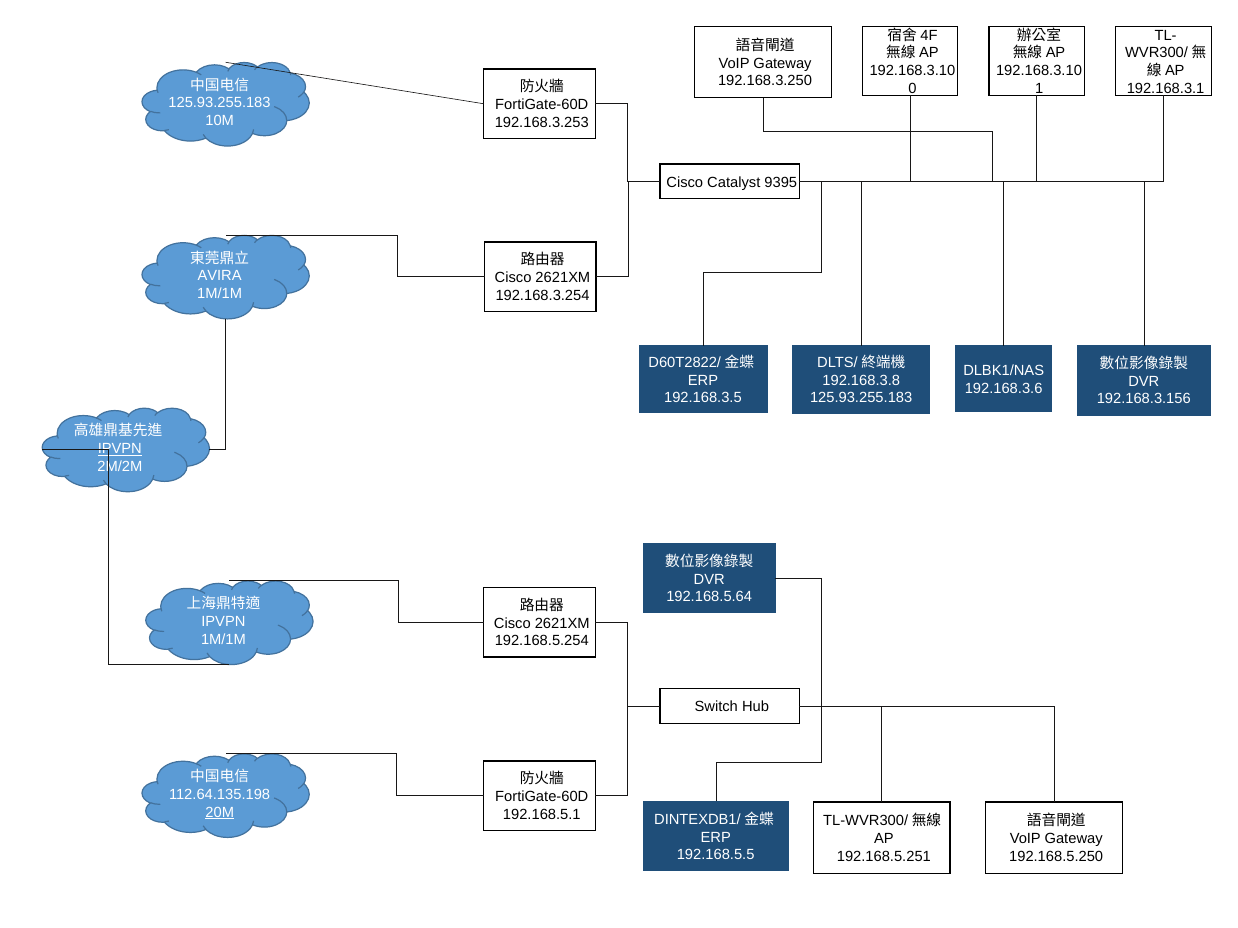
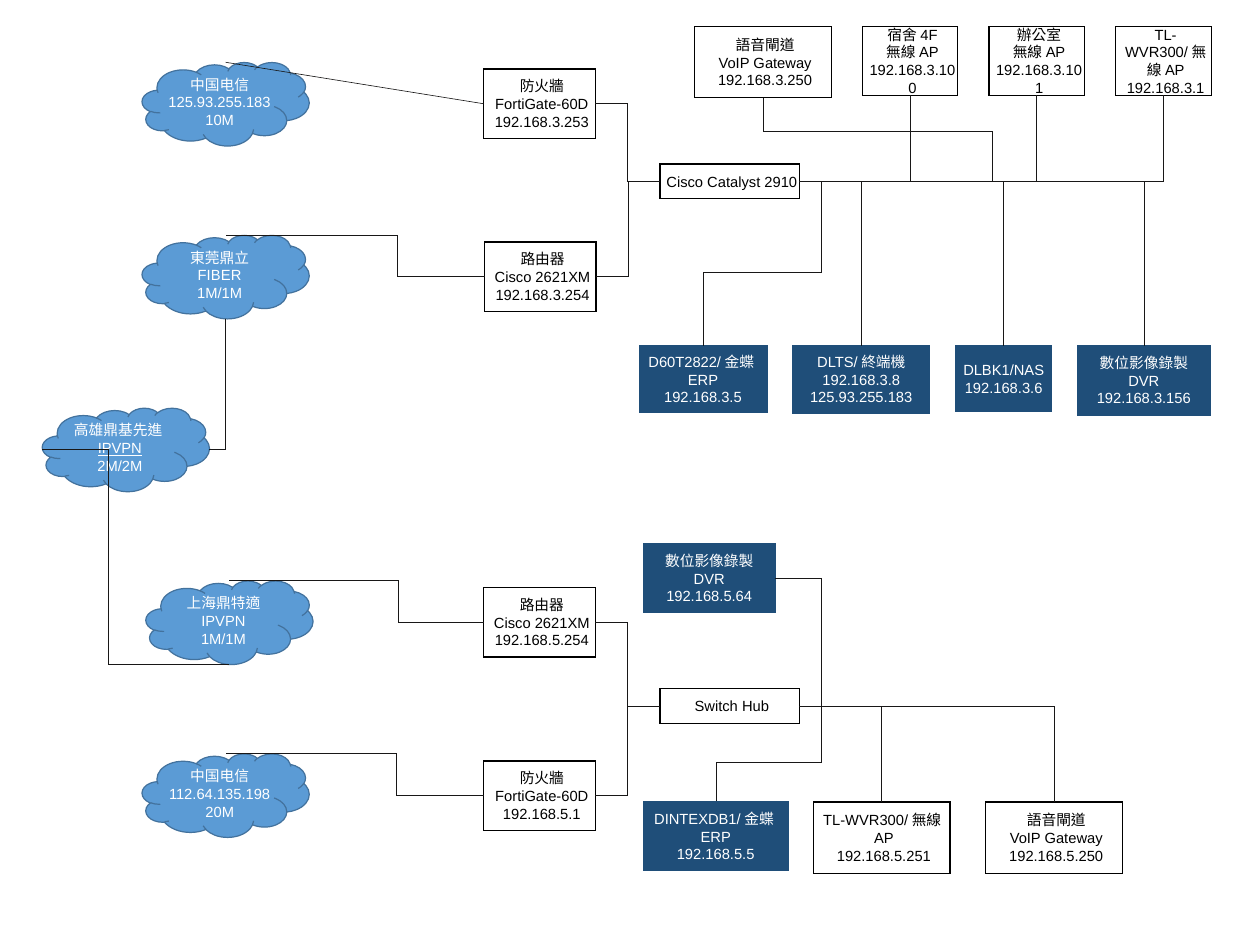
9395: 9395 -> 2910 (781, 183)
AVIRA: AVIRA -> FIBER (220, 276)
20M underline: present -> none (220, 813)
